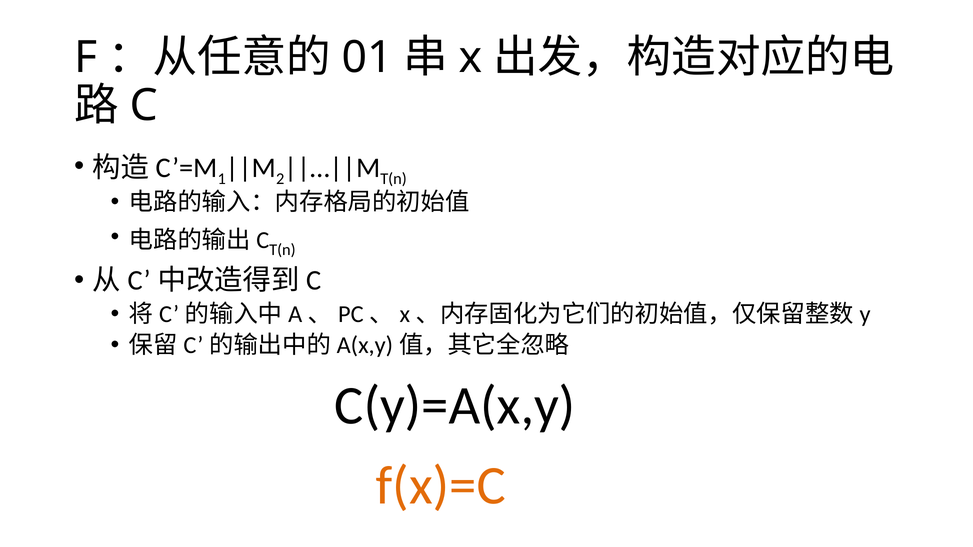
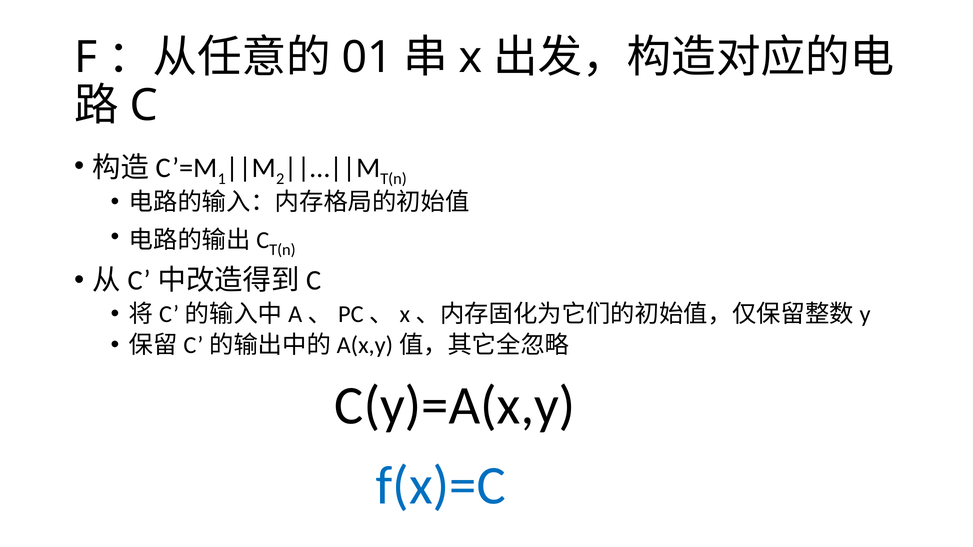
f(x)=C colour: orange -> blue (441, 486)
